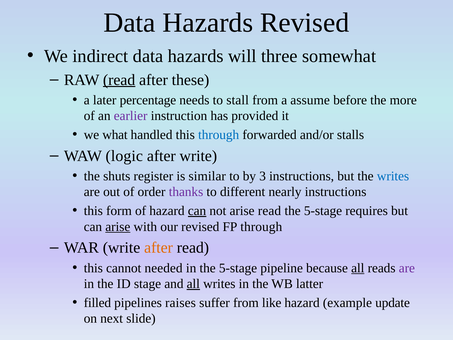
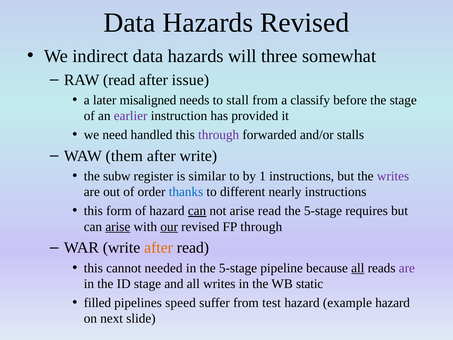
read underline: present -> none (119, 80)
these: these -> issue (190, 80)
percentage: percentage -> misaligned (148, 100)
assume: assume -> classify (310, 100)
the more: more -> stage (403, 100)
what: what -> need (115, 135)
through colour: blue -> purple (219, 135)
logic: logic -> them (124, 156)
shuts: shuts -> subw (117, 176)
3: 3 -> 1 (263, 176)
writes colour: blue -> purple (393, 176)
thanks colour: purple -> blue (186, 192)
our underline: none -> present (169, 227)
all underline: present -> none (193, 284)
latter: latter -> static (310, 284)
raises: raises -> speed (180, 303)
like: like -> test (272, 303)
example update: update -> hazard (393, 303)
